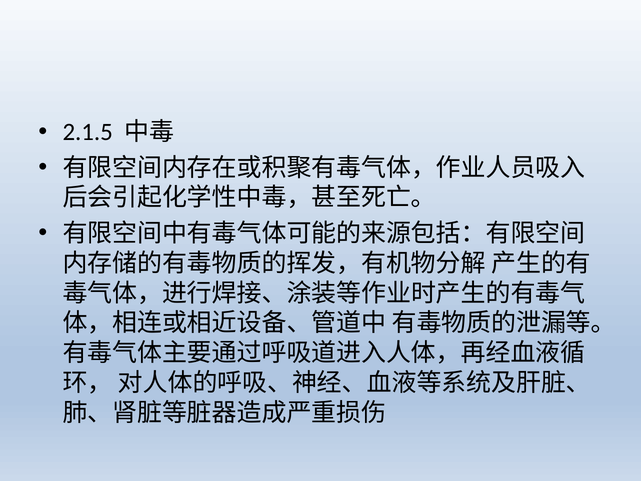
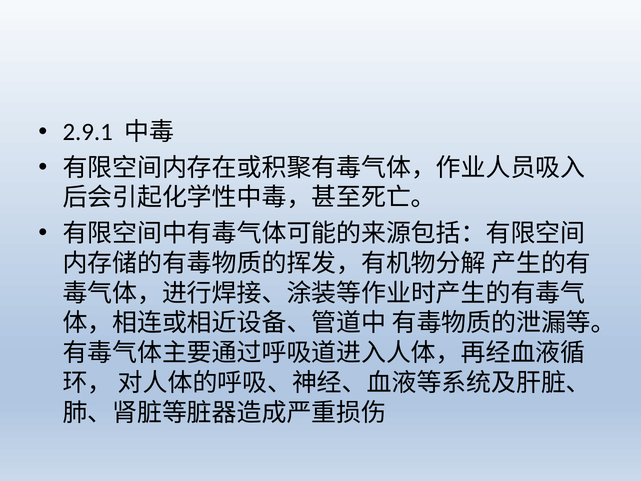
2.1.5: 2.1.5 -> 2.9.1 (88, 132)
